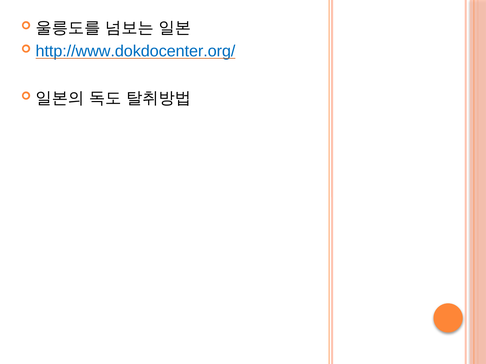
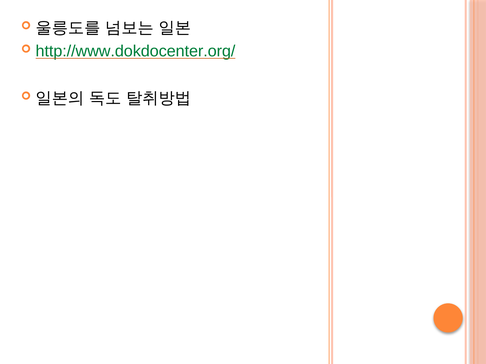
http://www.dokdocenter.org/ colour: blue -> green (135, 51)
